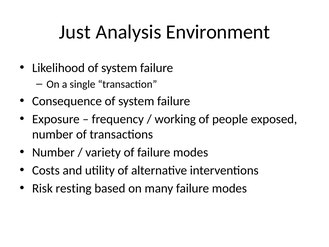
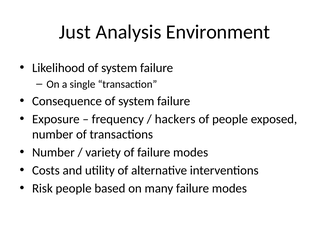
working: working -> hackers (175, 119)
Risk resting: resting -> people (74, 188)
